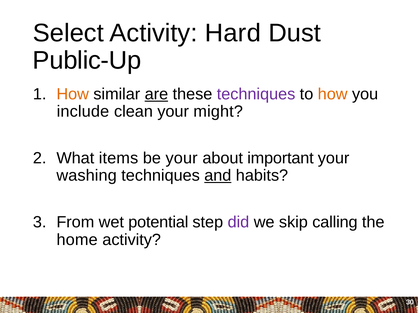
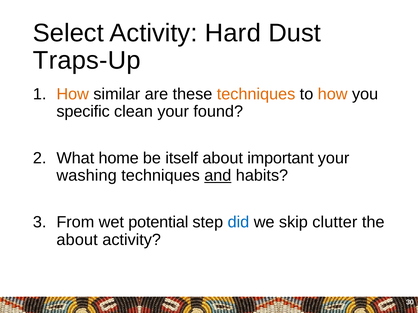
Public-Up: Public-Up -> Traps-Up (87, 61)
are underline: present -> none (156, 94)
techniques colour: purple -> orange (256, 94)
include: include -> specific (83, 112)
might: might -> found (218, 112)
items: items -> home (119, 158)
be your: your -> itself (182, 158)
did colour: purple -> blue (238, 223)
calling: calling -> clutter (335, 223)
home: home -> about (77, 240)
